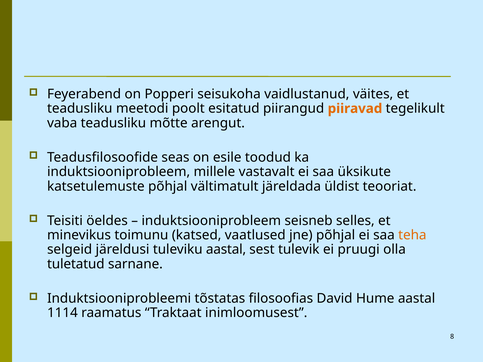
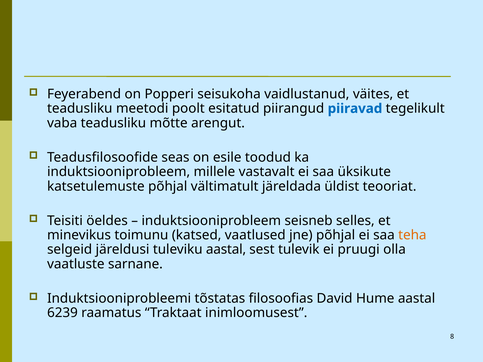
piiravad colour: orange -> blue (355, 109)
tuletatud: tuletatud -> vaatluste (76, 264)
1114: 1114 -> 6239 (62, 313)
